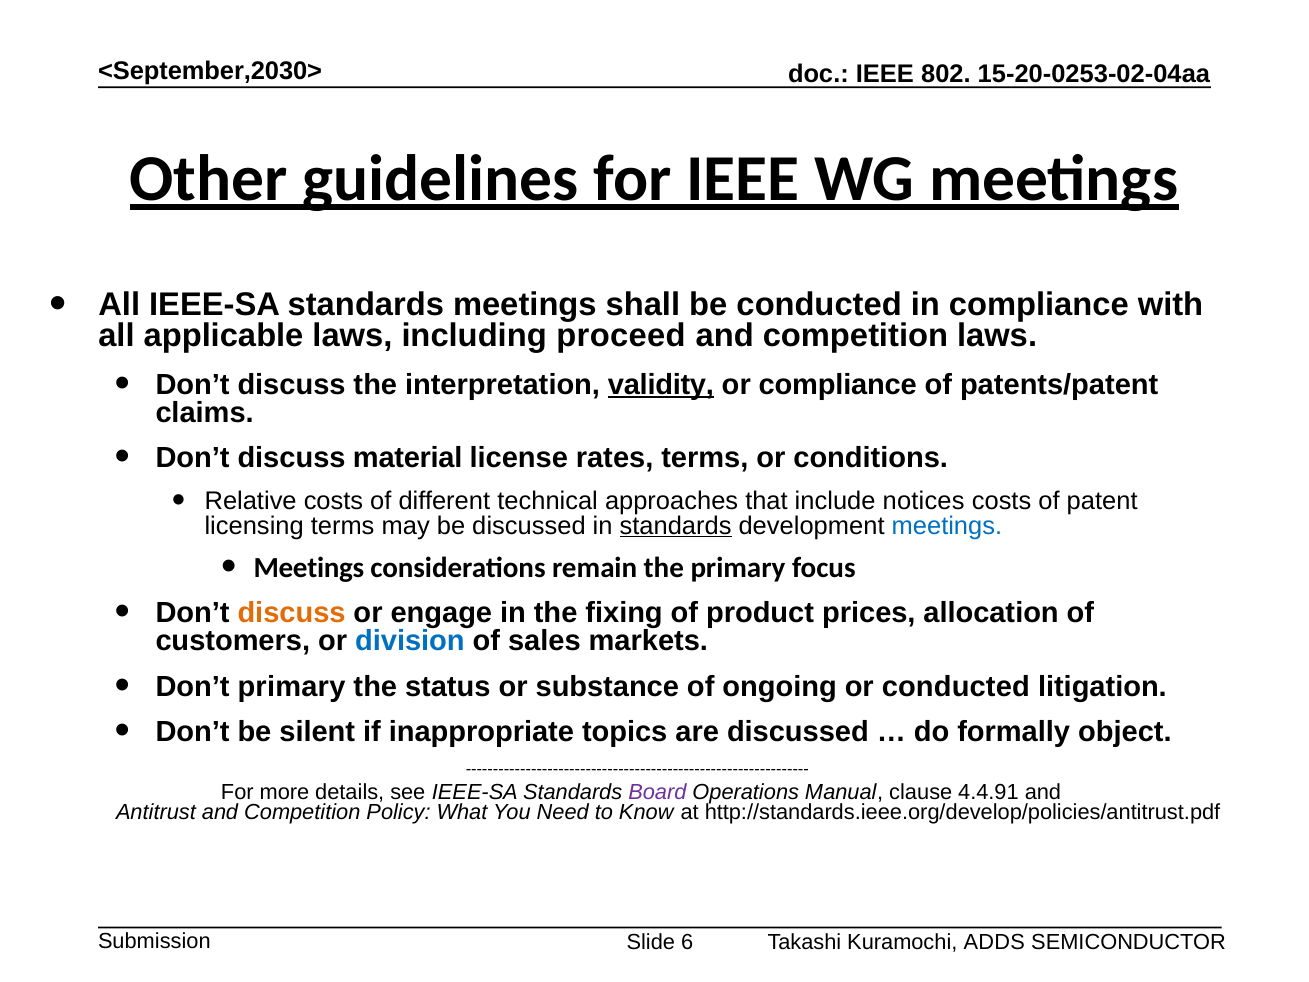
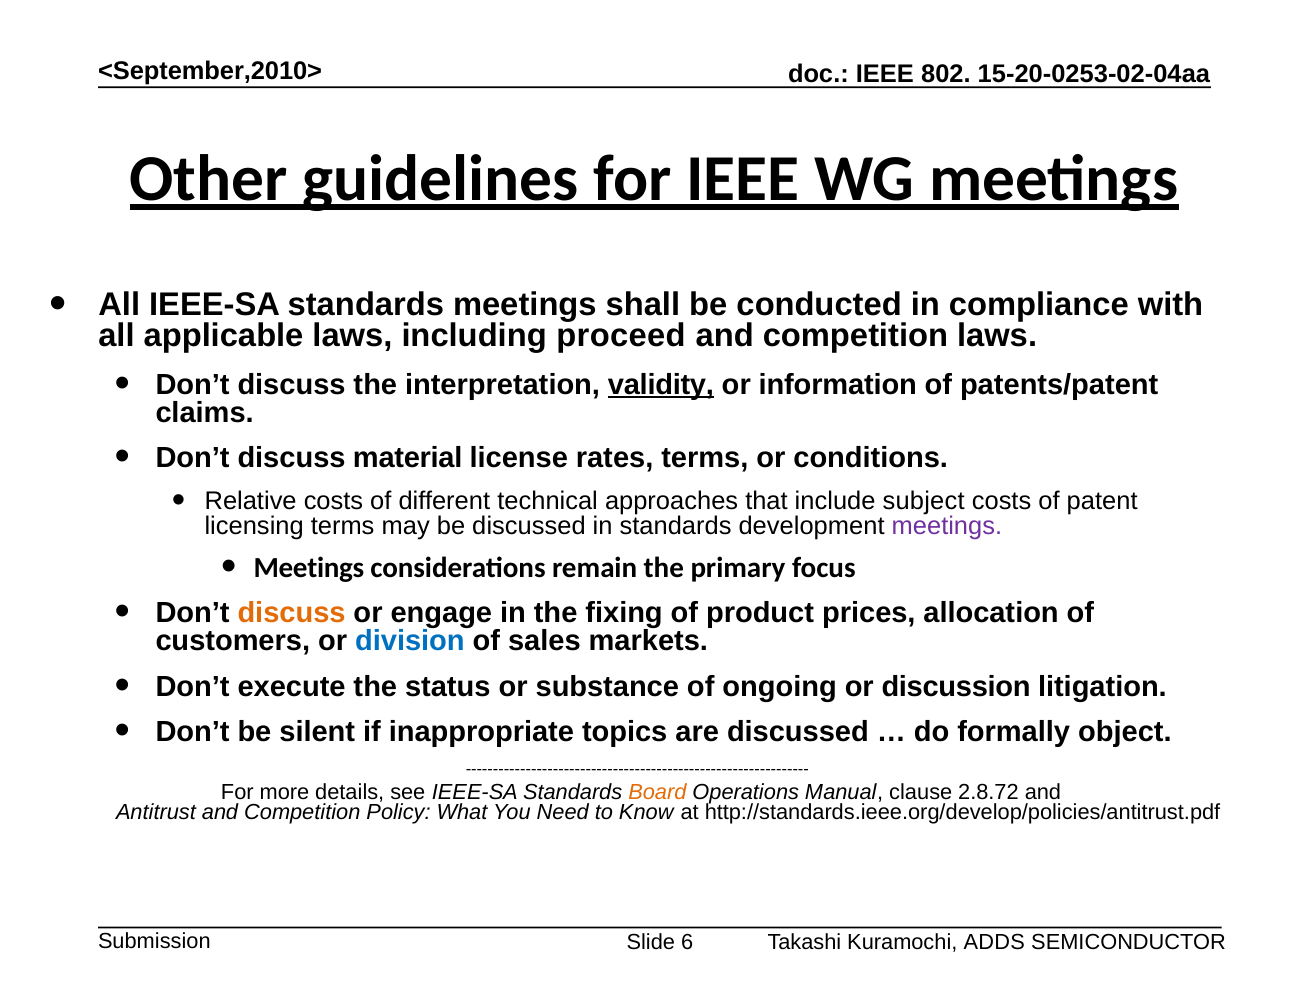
<September,2030>: <September,2030> -> <September,2010> (210, 71)
or compliance: compliance -> information (838, 385)
notices: notices -> subject (924, 501)
standards underline: present -> none (676, 526)
meetings colour: blue -> purple (947, 526)
Don’t primary: primary -> execute (292, 686)
or conducted: conducted -> discussion (956, 686)
Board colour: purple -> orange (657, 792)
4.4.91: 4.4.91 -> 2.8.72 (988, 792)
